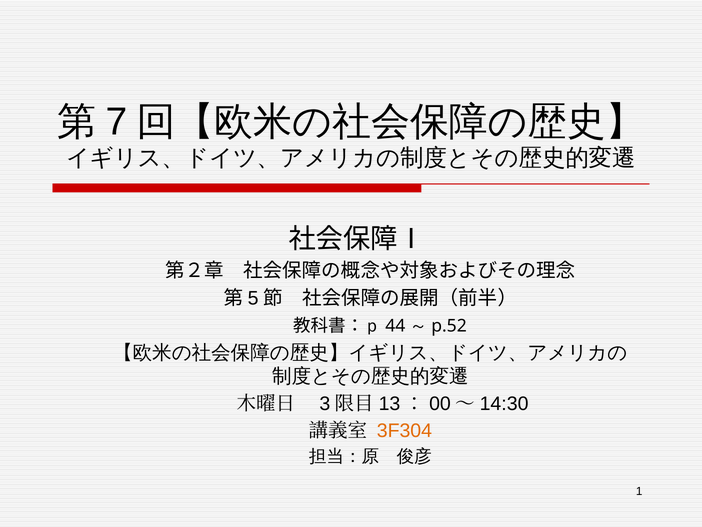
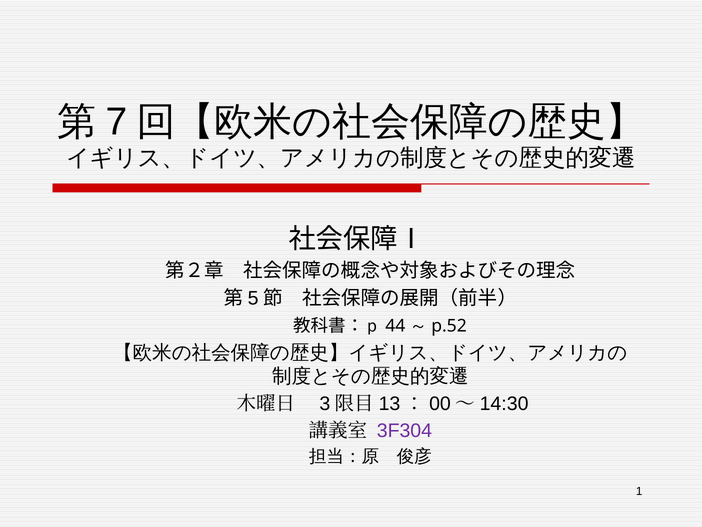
3F304 colour: orange -> purple (404, 431)
